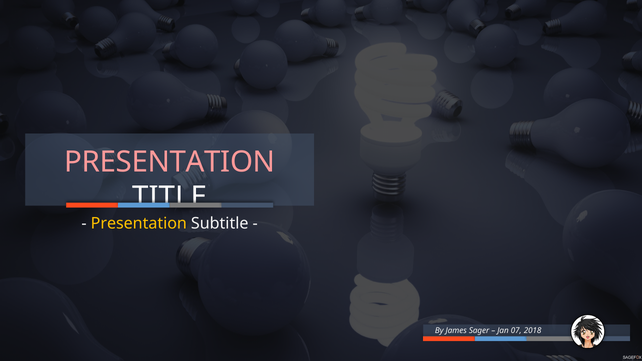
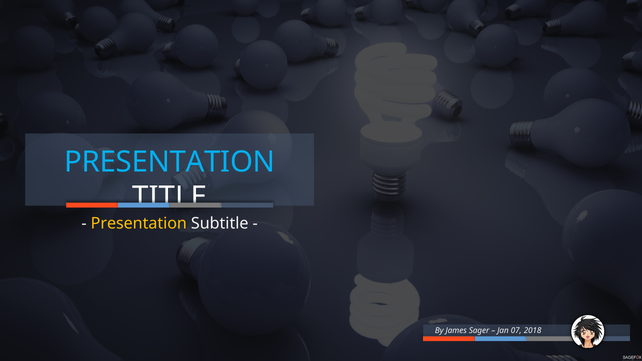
PRESENTATION colour: pink -> light blue (170, 162)
